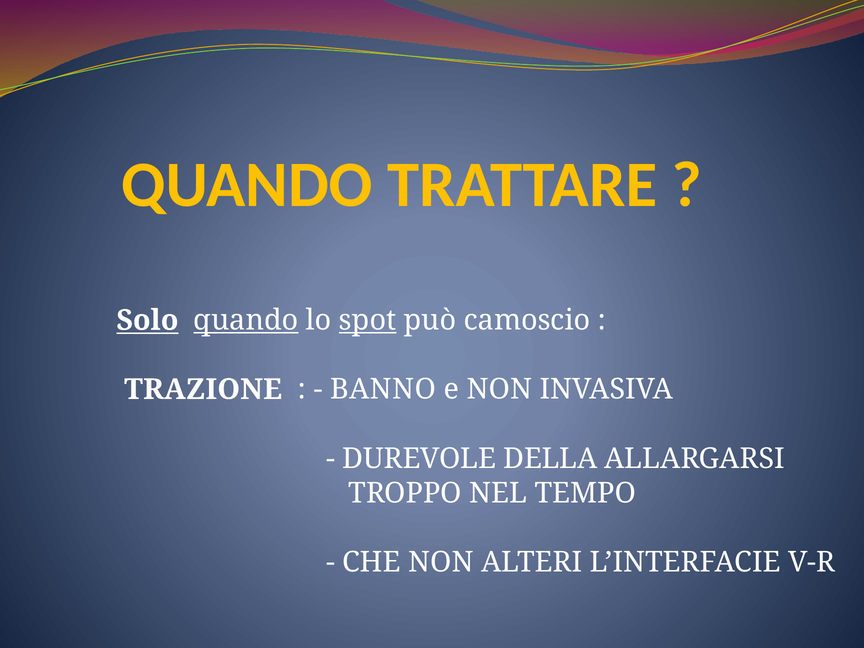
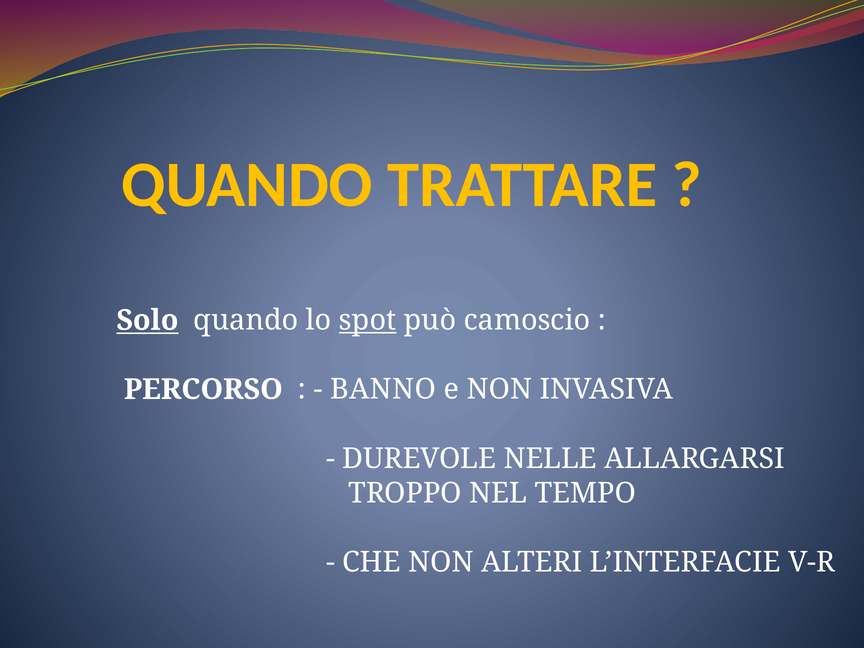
quando underline: present -> none (246, 320)
TRAZIONE: TRAZIONE -> PERCORSO (203, 389)
DELLA: DELLA -> NELLE (550, 459)
